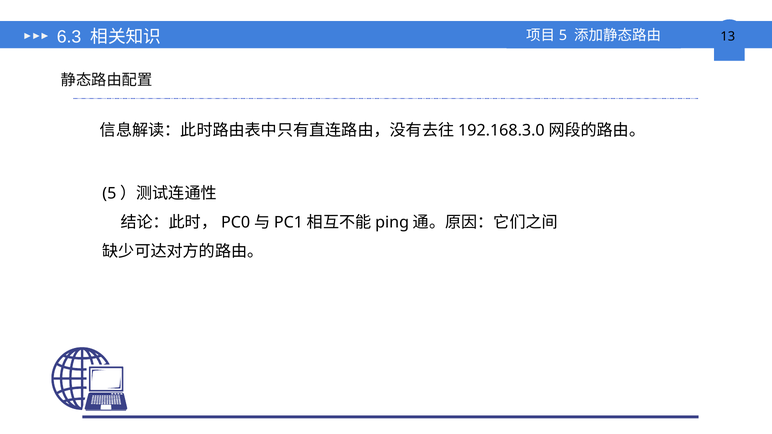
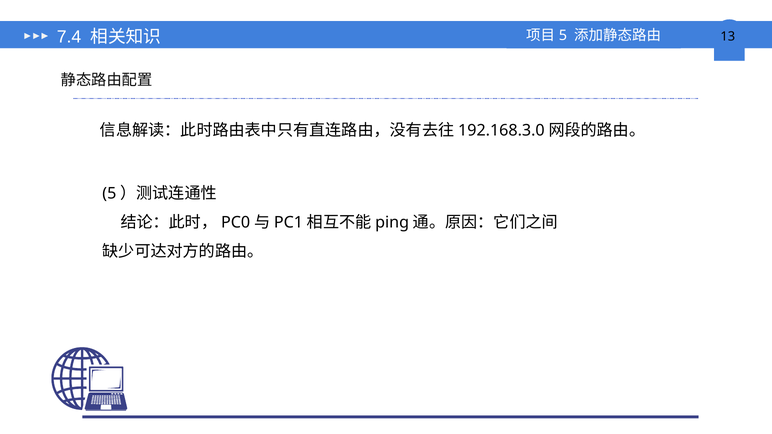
6.3: 6.3 -> 7.4 (69, 37)
